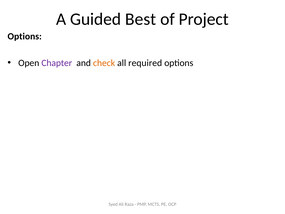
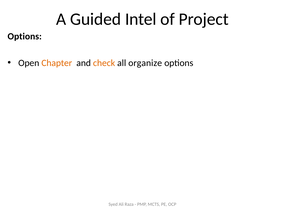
Best: Best -> Intel (141, 19)
Chapter colour: purple -> orange (57, 63)
required: required -> organize (145, 63)
